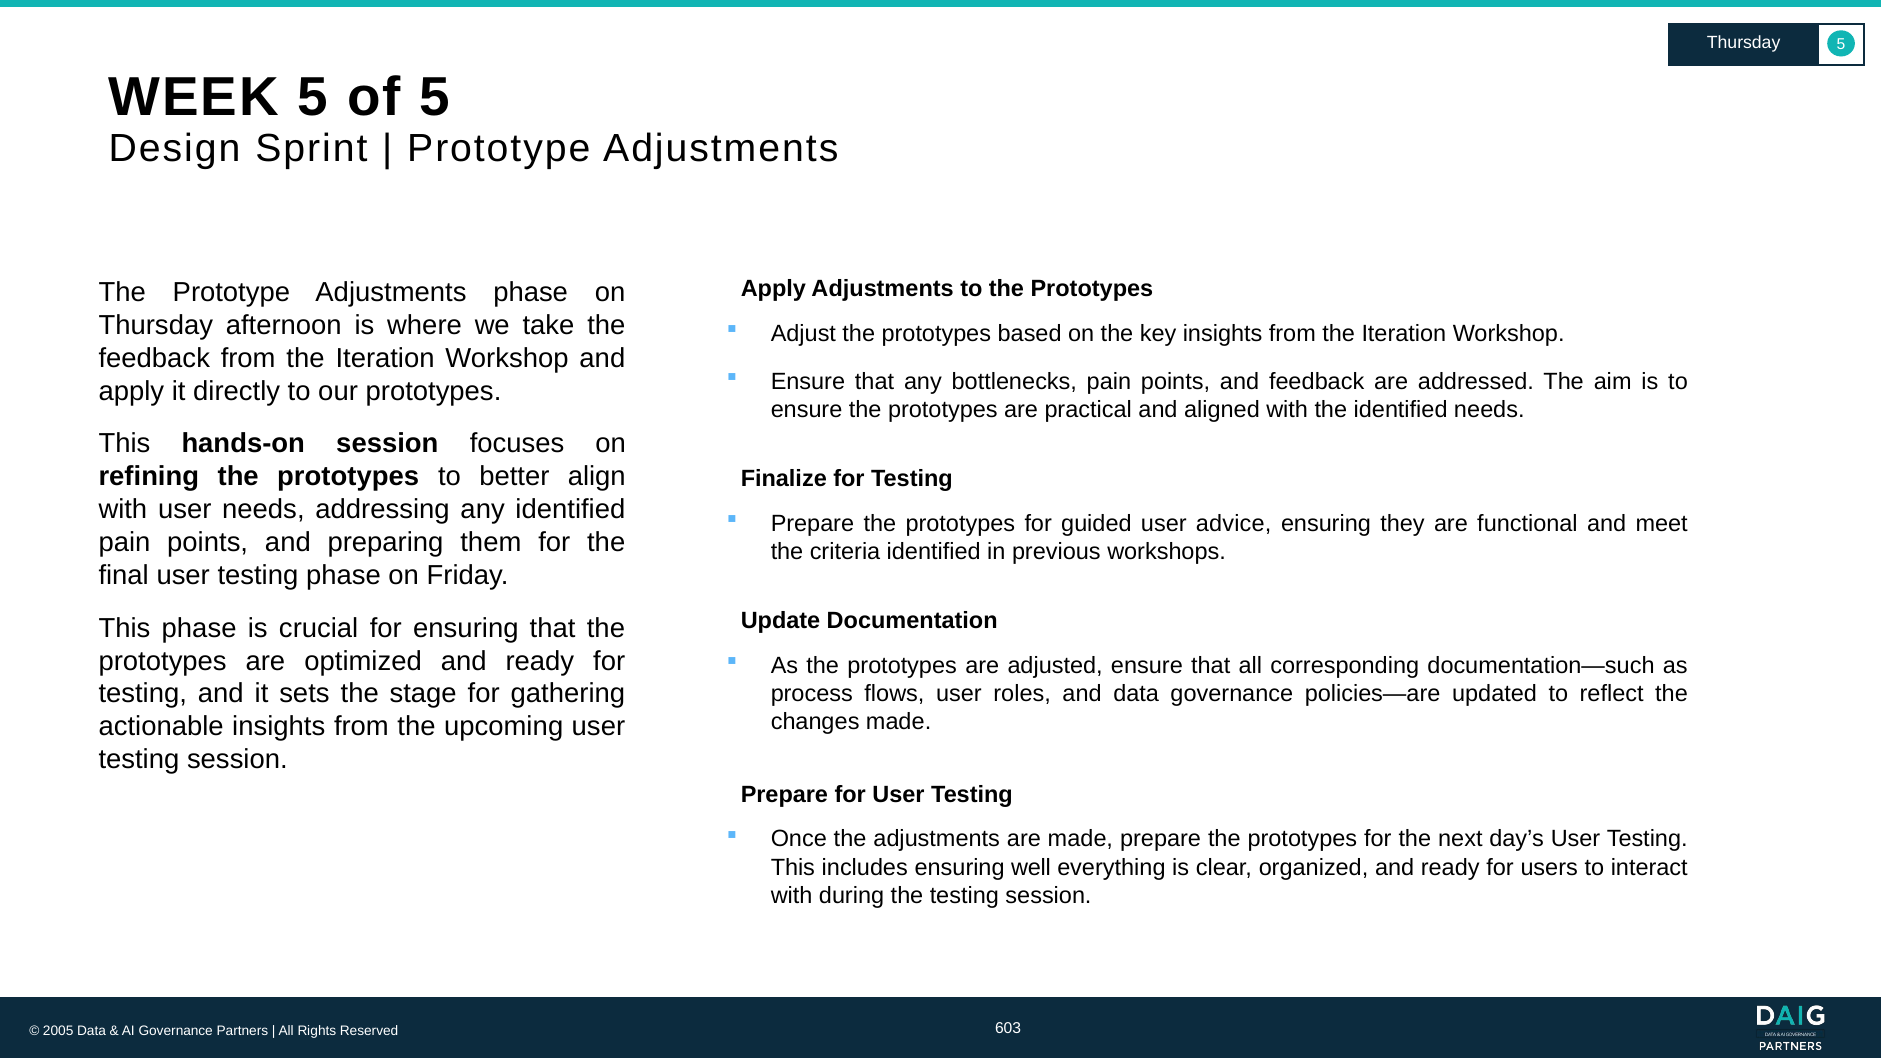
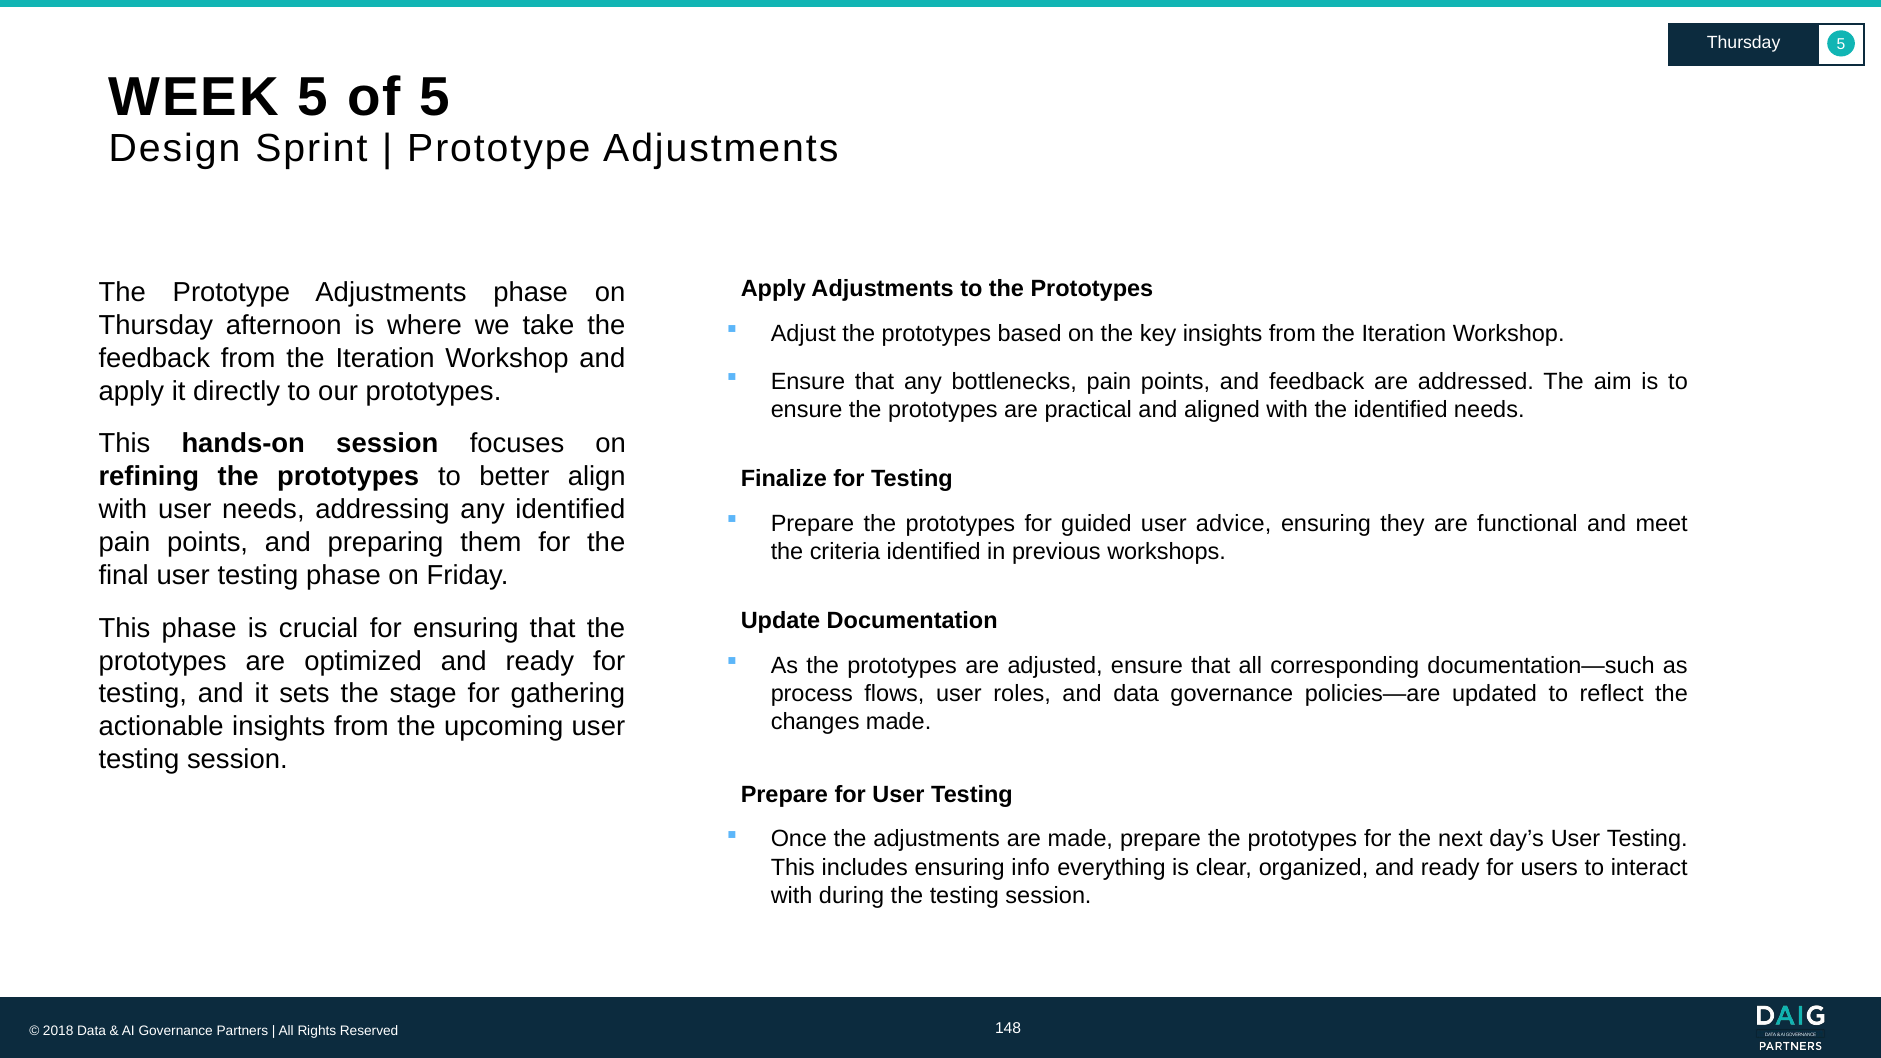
well: well -> info (1031, 867)
2005: 2005 -> 2018 (58, 1031)
603: 603 -> 148 (1008, 1029)
